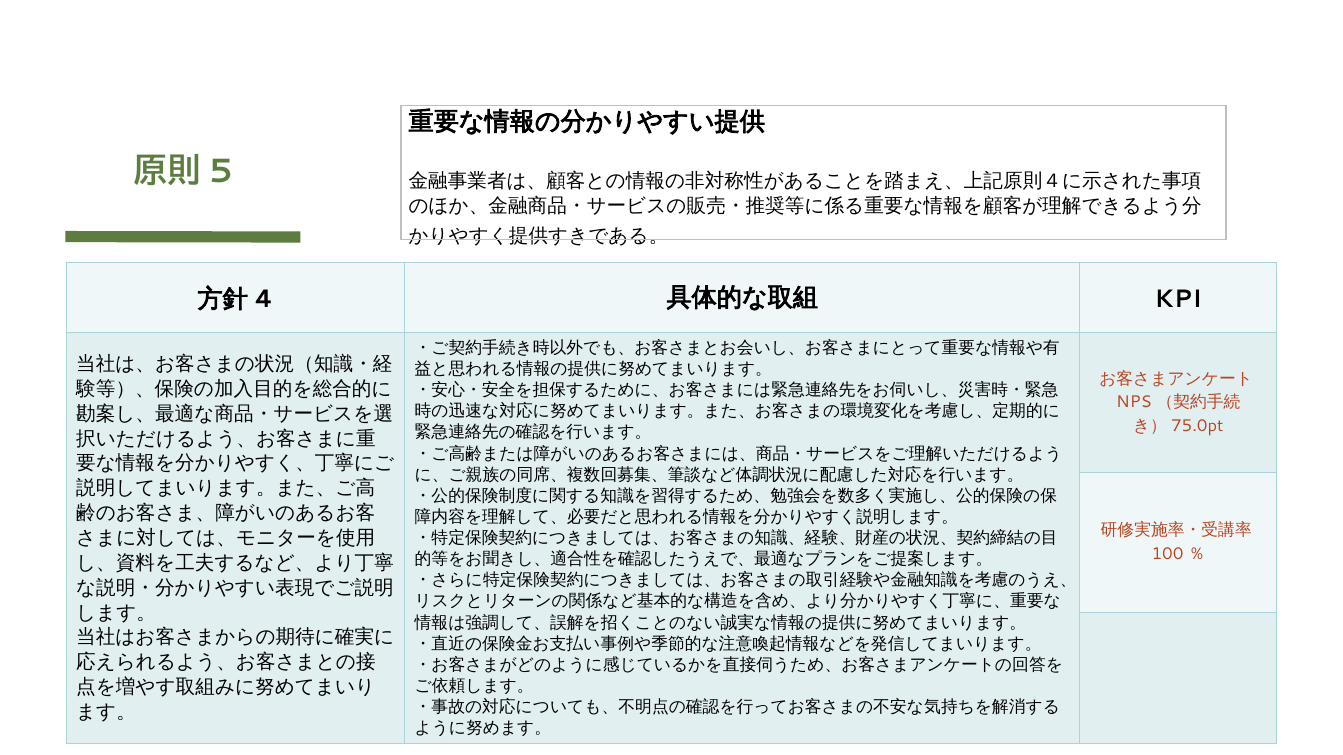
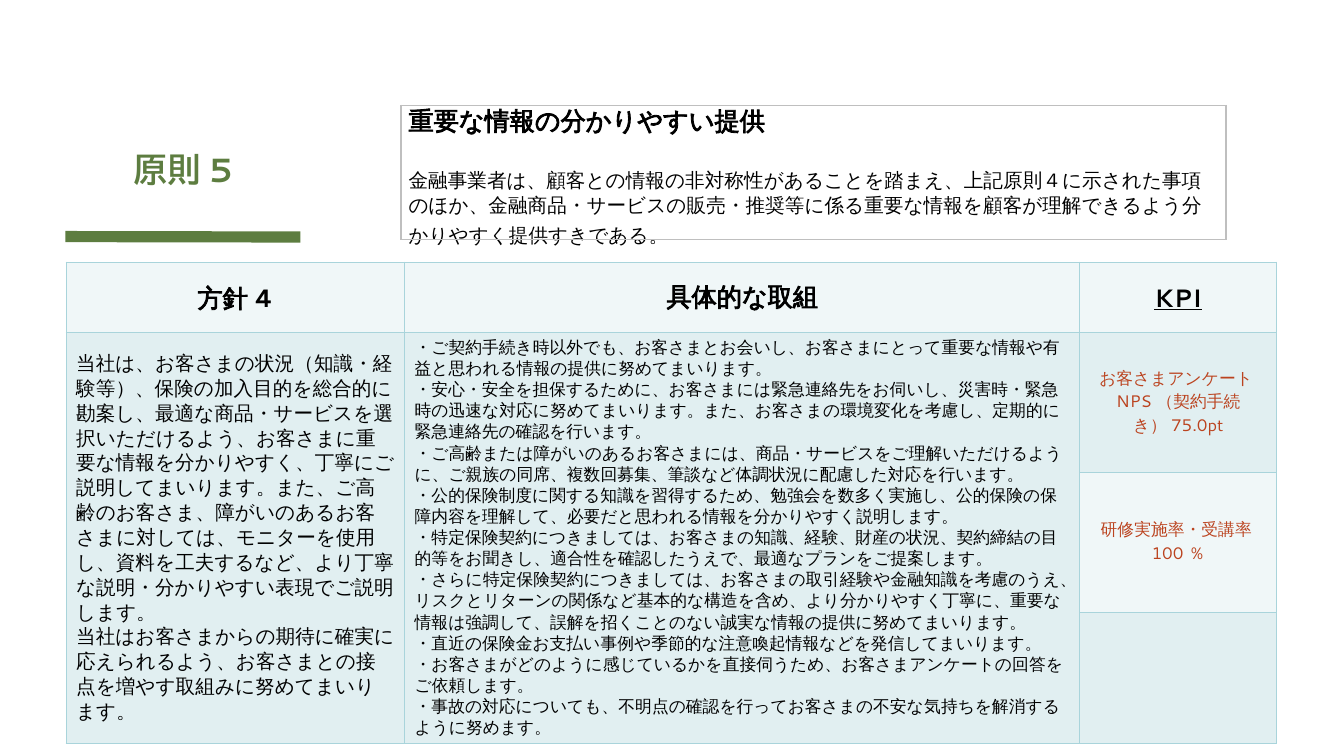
KPI underline: none -> present (1178, 299)
